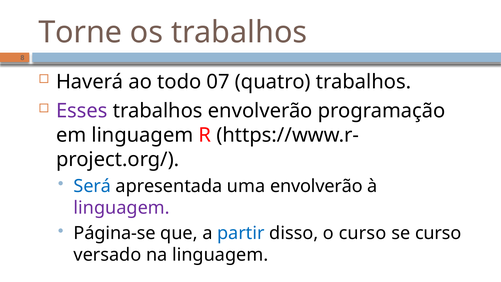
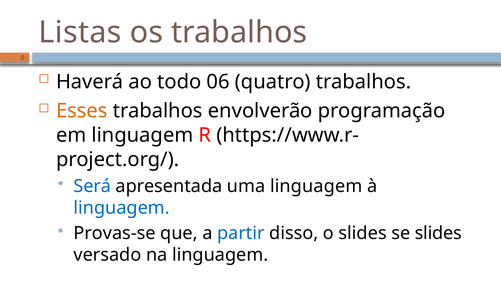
Torne: Torne -> Listas (80, 32)
07: 07 -> 06 (218, 82)
Esses colour: purple -> orange (82, 111)
uma envolverão: envolverão -> linguagem (316, 186)
linguagem colour: purple -> blue (122, 208)
Página-se: Página-se -> Provas-se (115, 233)
o curso: curso -> slides (363, 233)
se curso: curso -> slides (438, 233)
